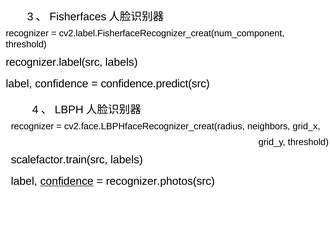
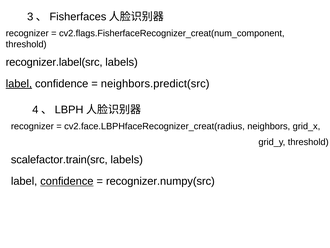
cv2.label.FisherfaceRecognizer_creat(num_component: cv2.label.FisherfaceRecognizer_creat(num_component -> cv2.flags.FisherfaceRecognizer_creat(num_component (172, 33)
label underline: none -> present (19, 83)
confidence.predict(src: confidence.predict(src -> neighbors.predict(src (155, 83)
recognizer.photos(src: recognizer.photos(src -> recognizer.numpy(src (160, 181)
